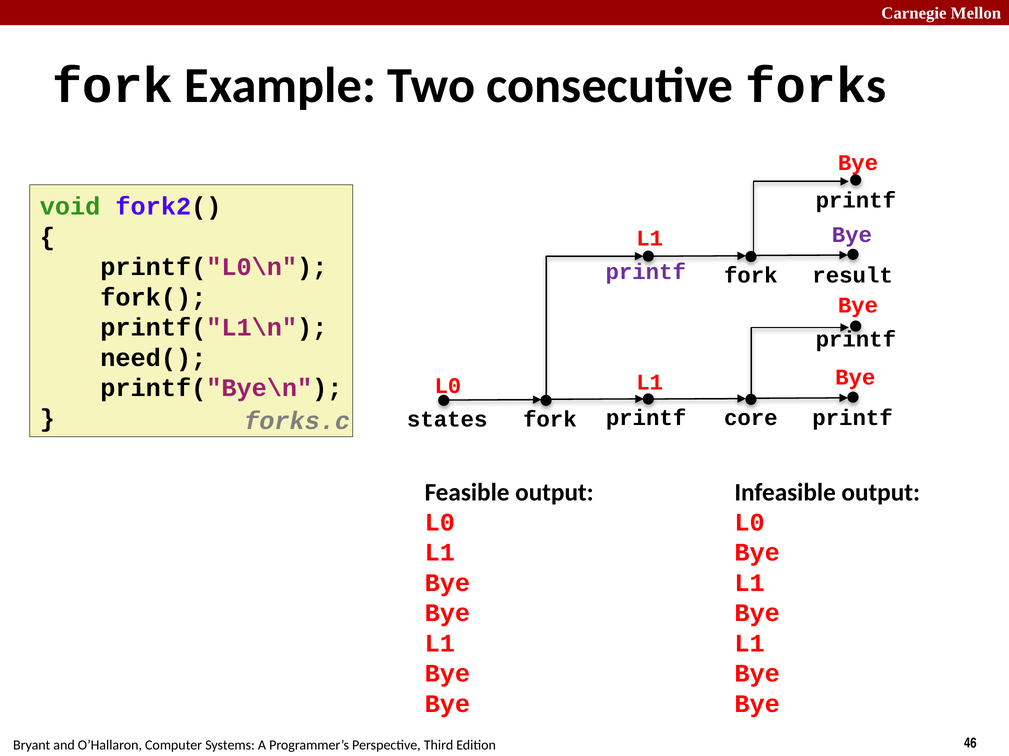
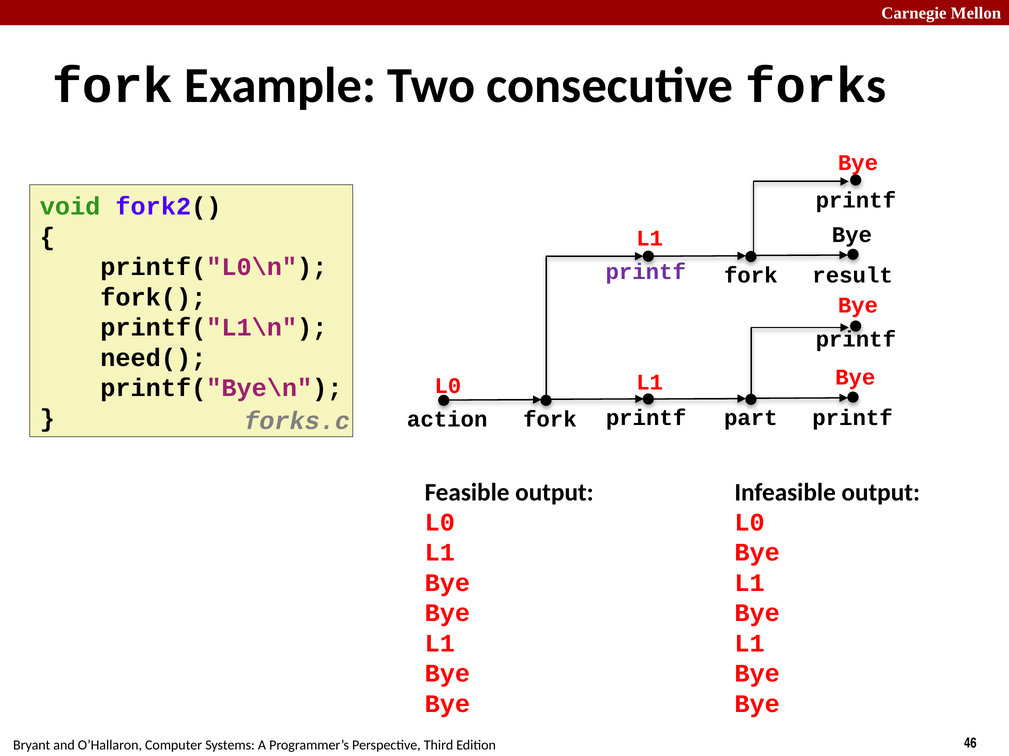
Bye colour: purple -> black (852, 235)
states: states -> action (447, 420)
core: core -> part (751, 418)
